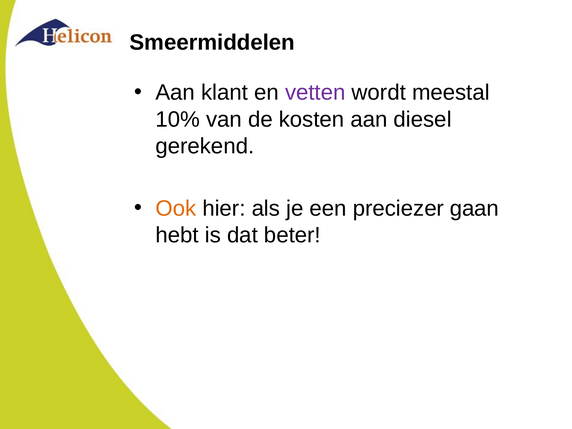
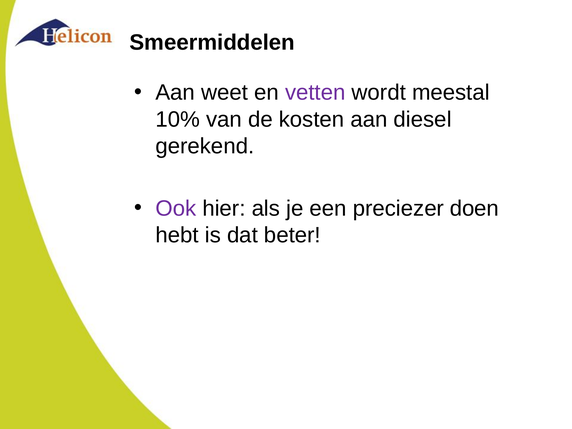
klant: klant -> weet (225, 93)
Ook colour: orange -> purple (176, 208)
gaan: gaan -> doen (474, 208)
